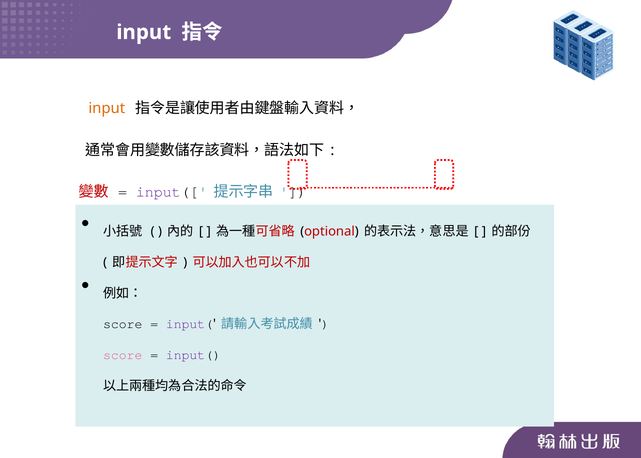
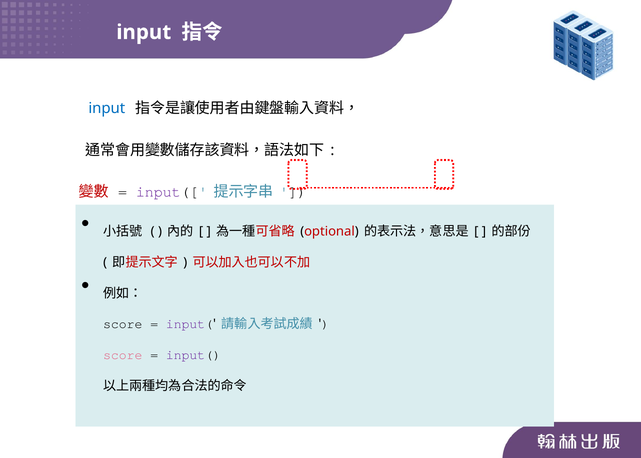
input colour: orange -> blue (107, 108)
